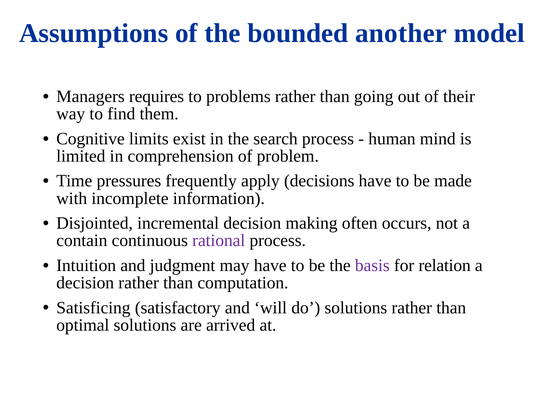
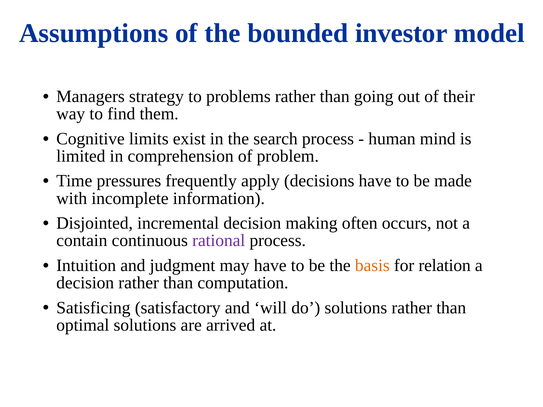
another: another -> investor (401, 33)
requires: requires -> strategy (156, 97)
basis colour: purple -> orange (372, 266)
